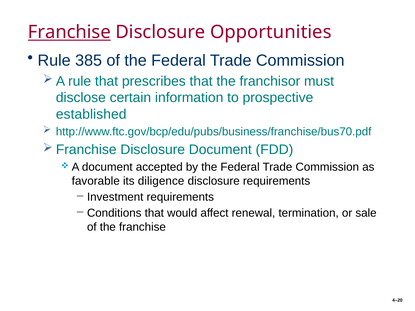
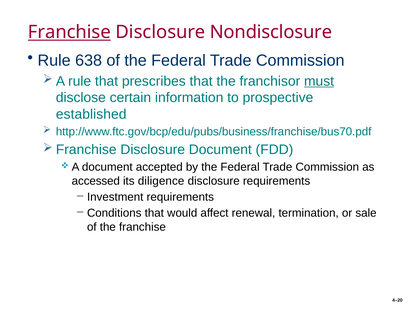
Opportunities: Opportunities -> Nondisclosure (271, 32)
385: 385 -> 638 (89, 61)
must underline: none -> present (319, 81)
favorable: favorable -> accessed (96, 181)
